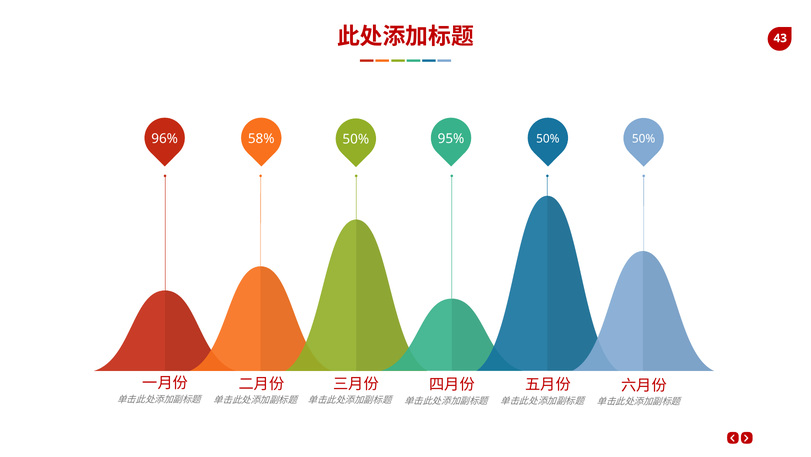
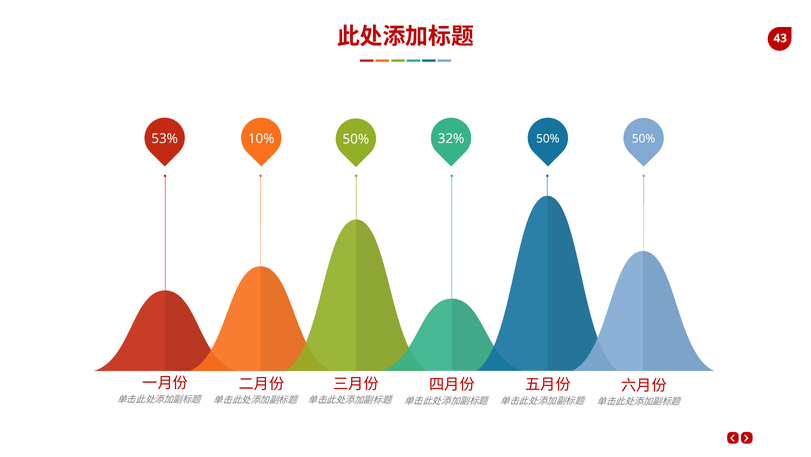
96%: 96% -> 53% (165, 139)
58%: 58% -> 10% (261, 139)
95%: 95% -> 32% (451, 139)
